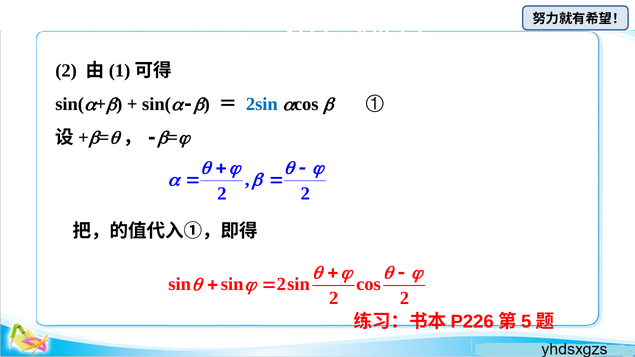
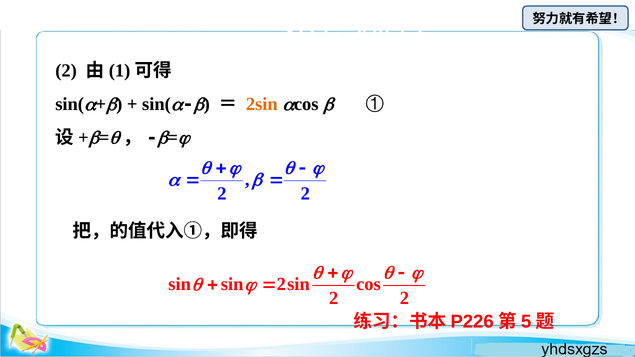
2sin colour: blue -> orange (262, 104)
